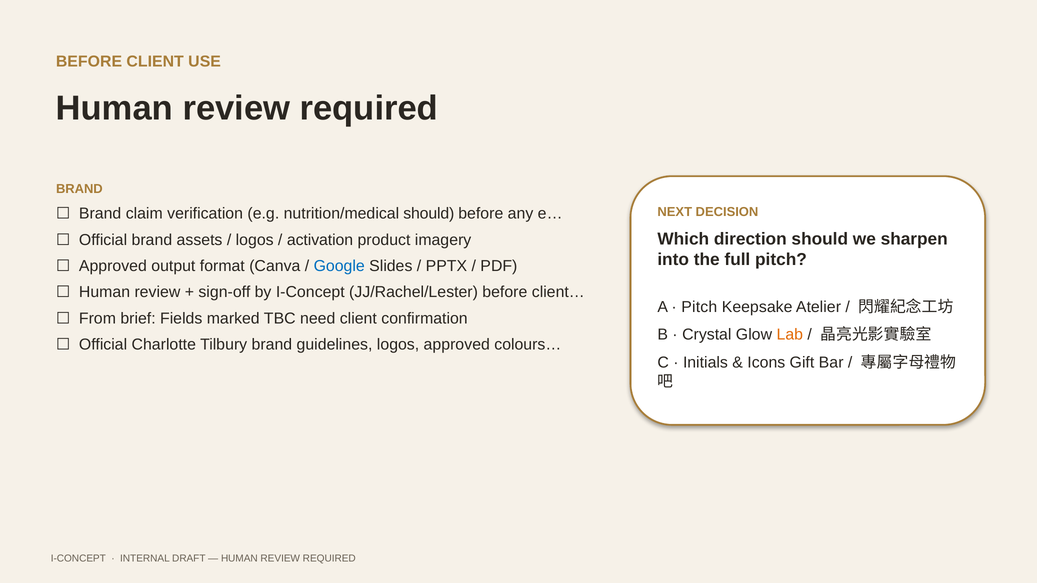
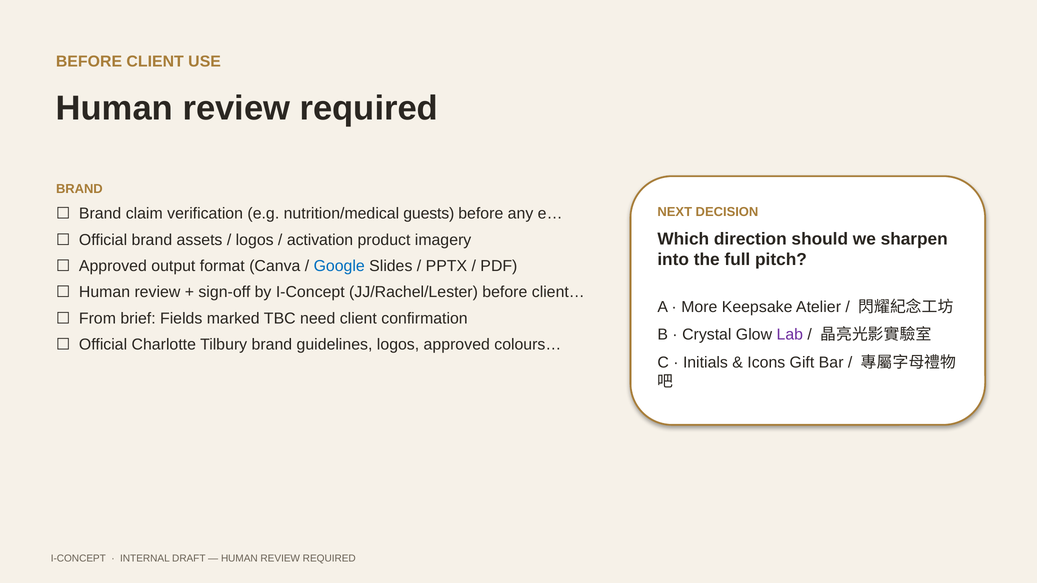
nutrition/medical should: should -> guests (429, 214)
Pitch: Pitch -> More (699, 307)
Lab colour: orange -> purple (790, 335)
